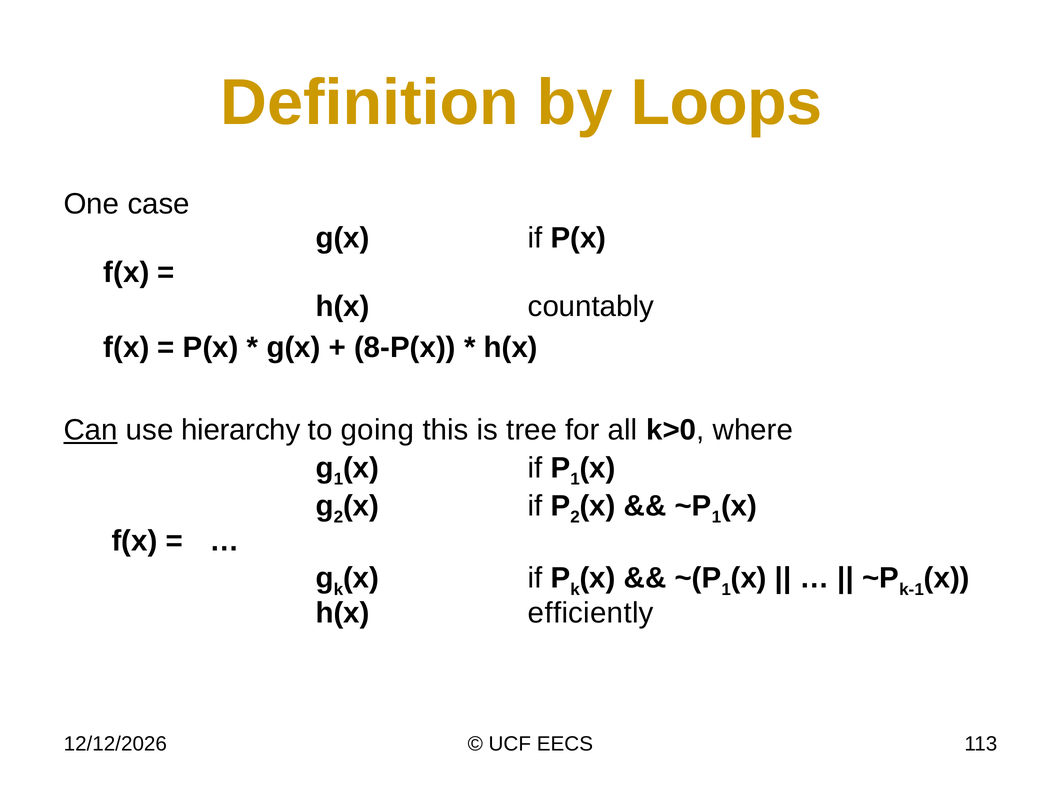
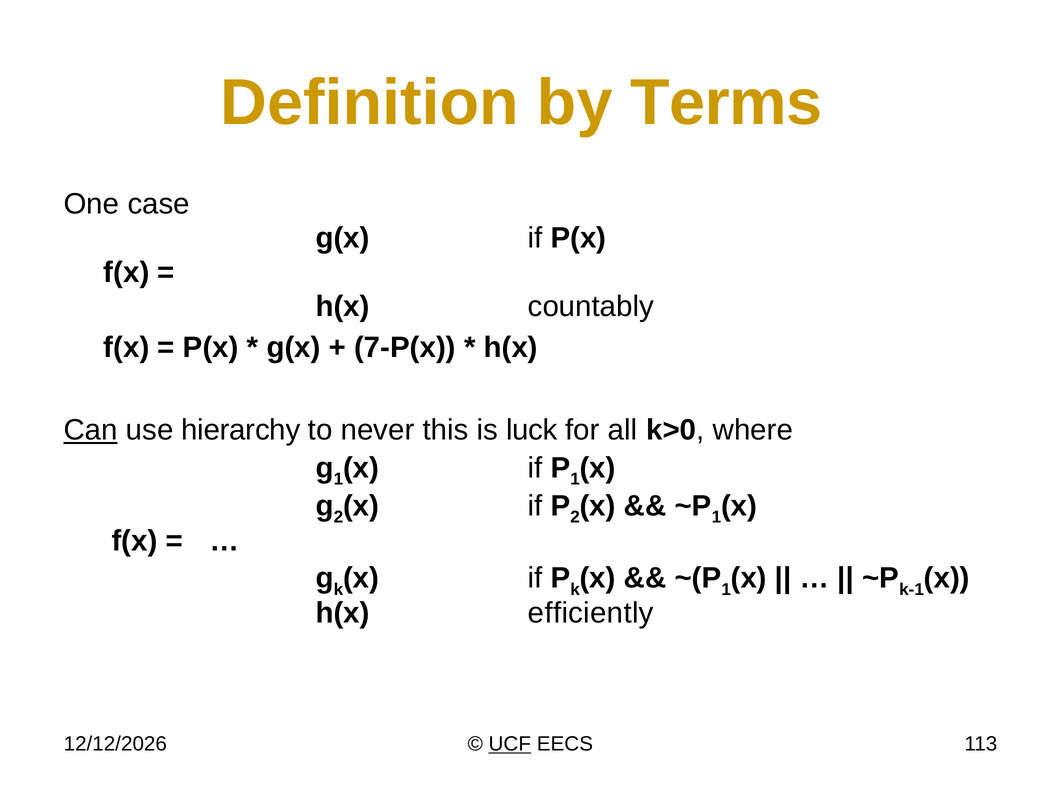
Loops: Loops -> Terms (726, 103)
8-P(x: 8-P(x -> 7-P(x (405, 348)
going: going -> never (378, 430)
tree: tree -> luck (532, 430)
UCF underline: none -> present (510, 744)
